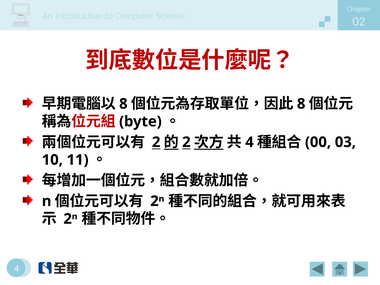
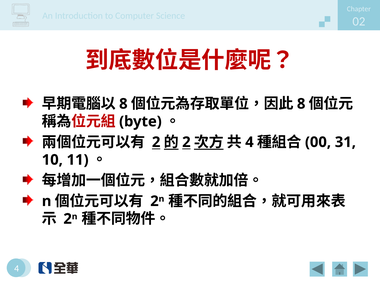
03: 03 -> 31 (345, 142)
